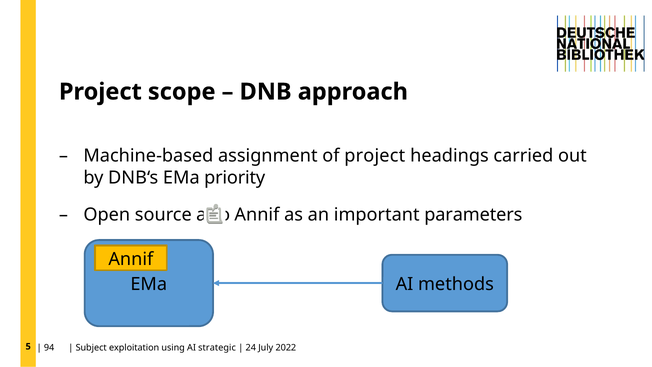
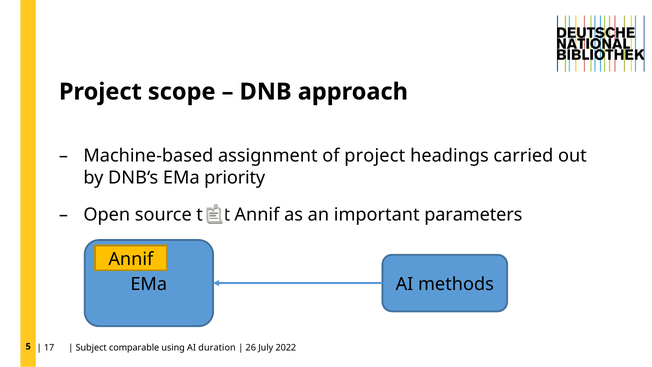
also: also -> that (213, 215)
94: 94 -> 17 (49, 348)
exploitation: exploitation -> comparable (134, 348)
strategic: strategic -> duration (217, 348)
24: 24 -> 26 (251, 348)
